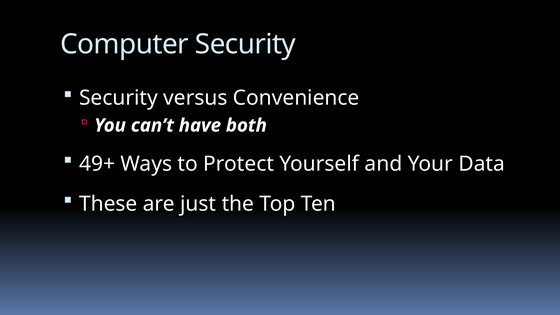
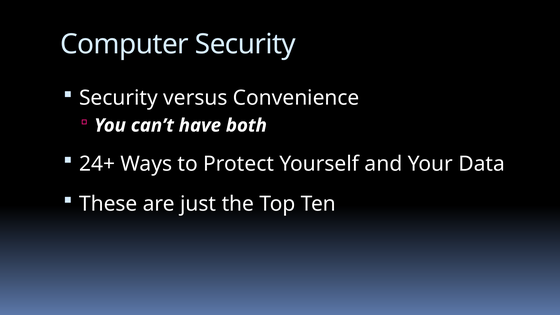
49+: 49+ -> 24+ (97, 164)
